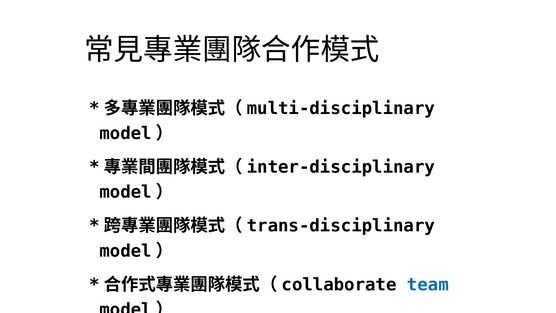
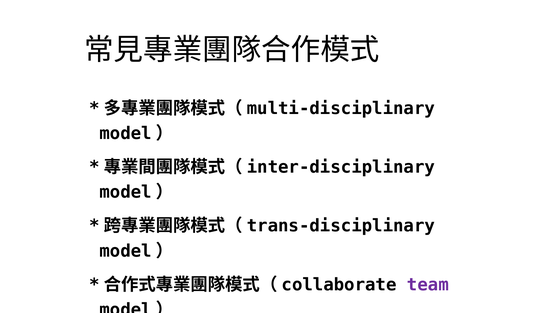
team colour: blue -> purple (428, 284)
